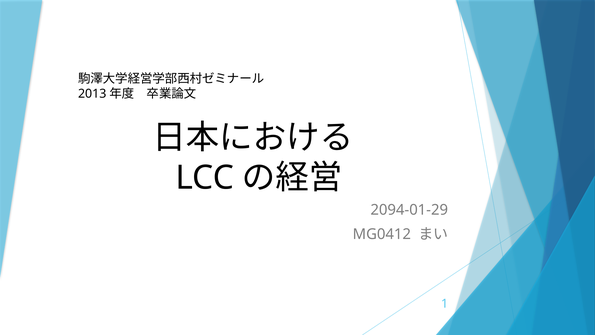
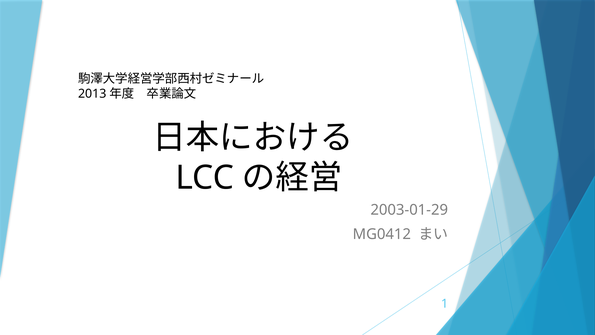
2094-01-29: 2094-01-29 -> 2003-01-29 (409, 210)
